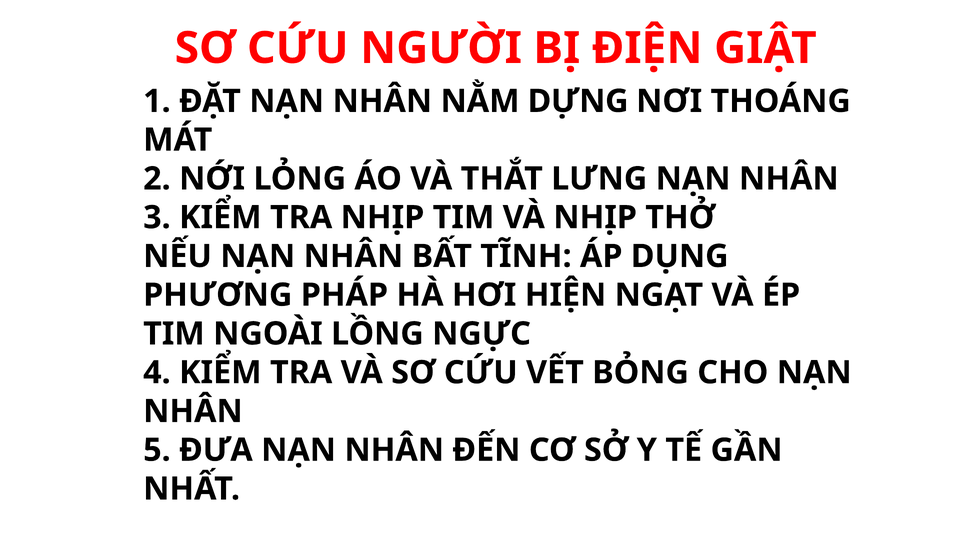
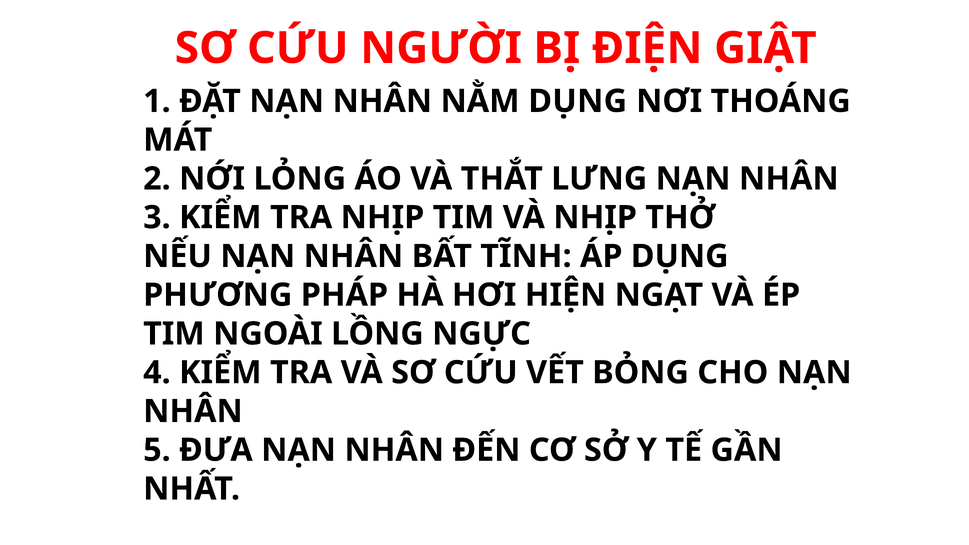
NẰM DỰNG: DỰNG -> DỤNG (578, 101)
